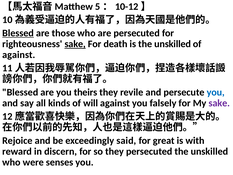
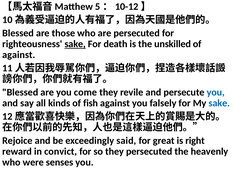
Blessed underline: present -> none (18, 33)
theirs: theirs -> come (85, 92)
will: will -> fish (91, 103)
sake colour: purple -> blue (219, 103)
with: with -> right (195, 140)
discern: discern -> convict (61, 151)
persecuted the unskilled: unskilled -> heavenly (209, 151)
